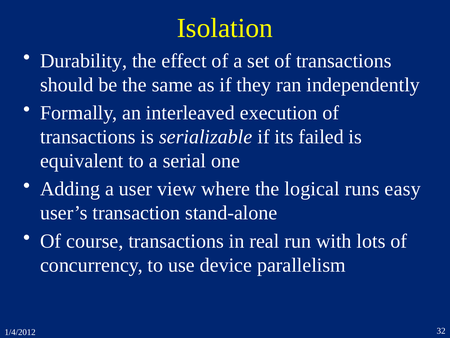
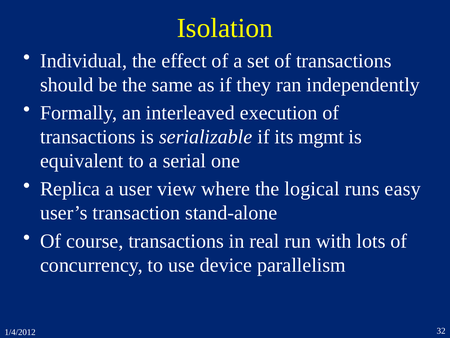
Durability: Durability -> Individual (84, 61)
failed: failed -> mgmt (321, 137)
Adding: Adding -> Replica (70, 189)
